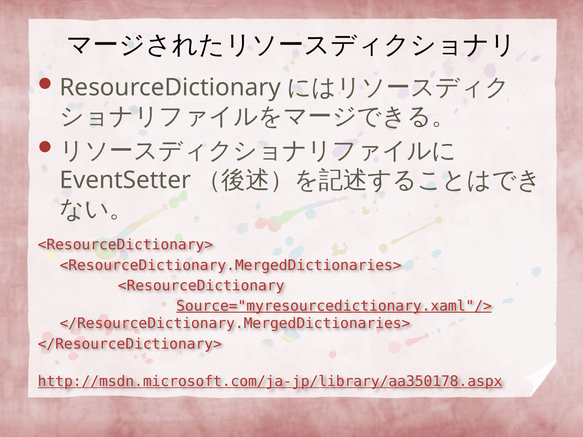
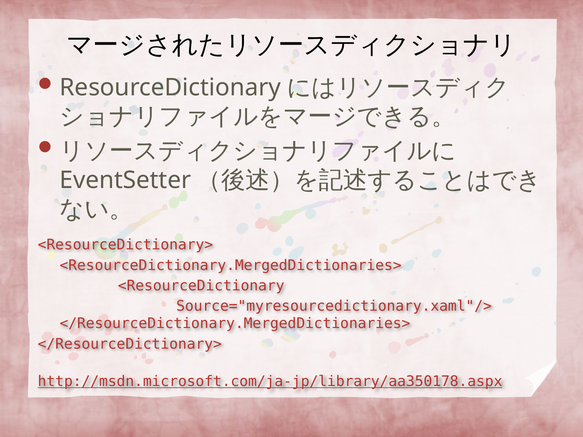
Source="myresourcedictionary.xaml"/> underline: present -> none (334, 306)
